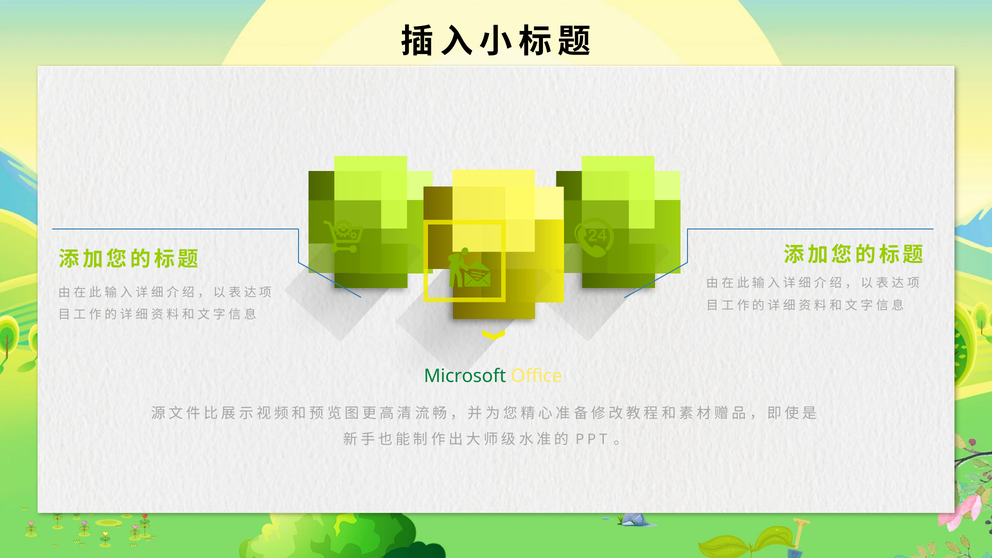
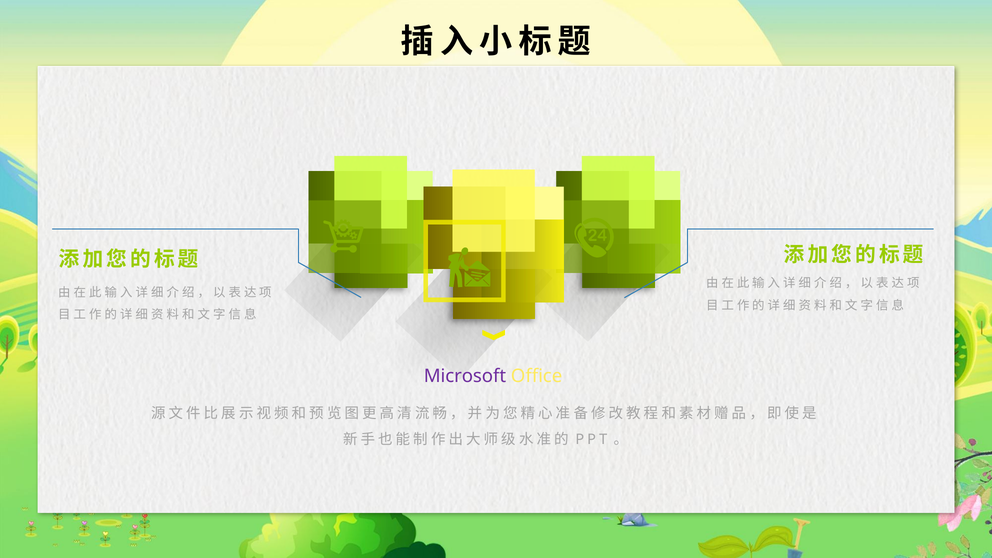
Microsoft colour: green -> purple (465, 376)
